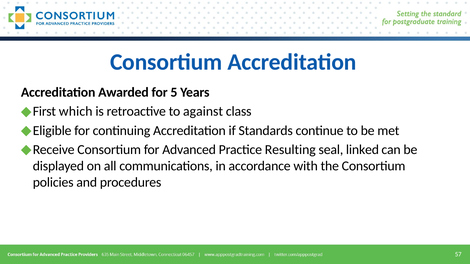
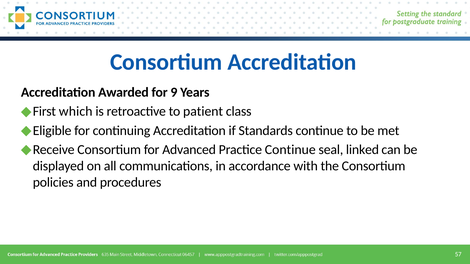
5: 5 -> 9 (174, 92)
against: against -> patient (203, 112)
Practice Resulting: Resulting -> Continue (290, 150)
